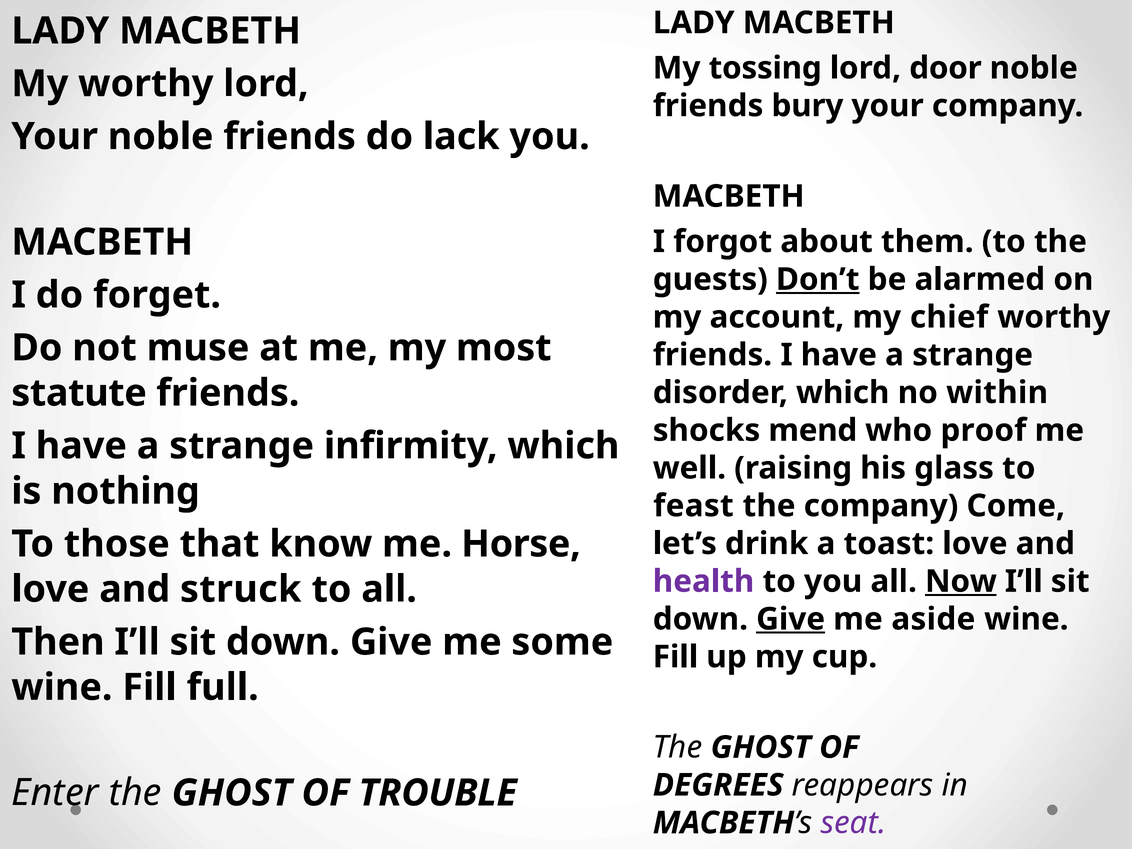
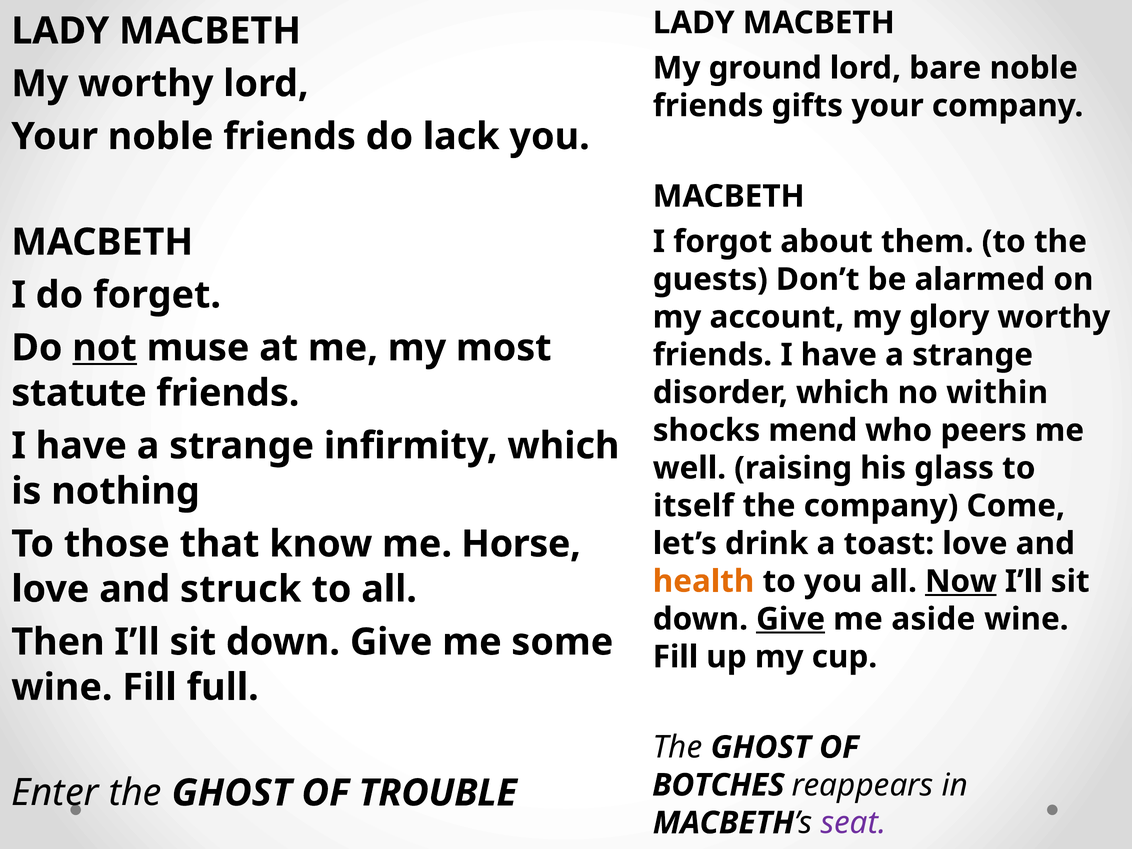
tossing: tossing -> ground (765, 68)
door: door -> bare (945, 68)
bury: bury -> gifts (807, 106)
Don’t underline: present -> none (818, 279)
chief: chief -> glory (949, 317)
not underline: none -> present (105, 348)
proof: proof -> peers (984, 430)
feast: feast -> itself (693, 506)
health colour: purple -> orange (704, 581)
DEGREES: DEGREES -> BOTCHES (718, 785)
